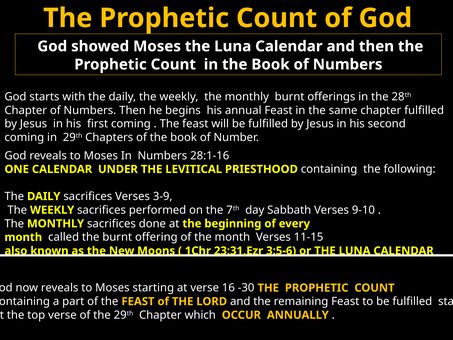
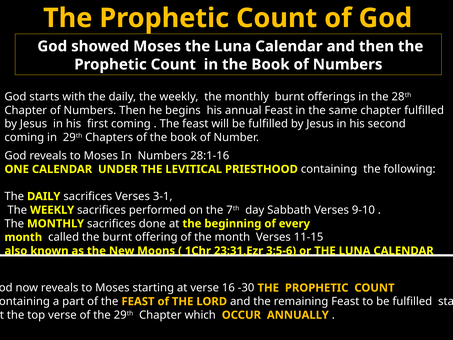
3-9: 3-9 -> 3-1 (163, 196)
